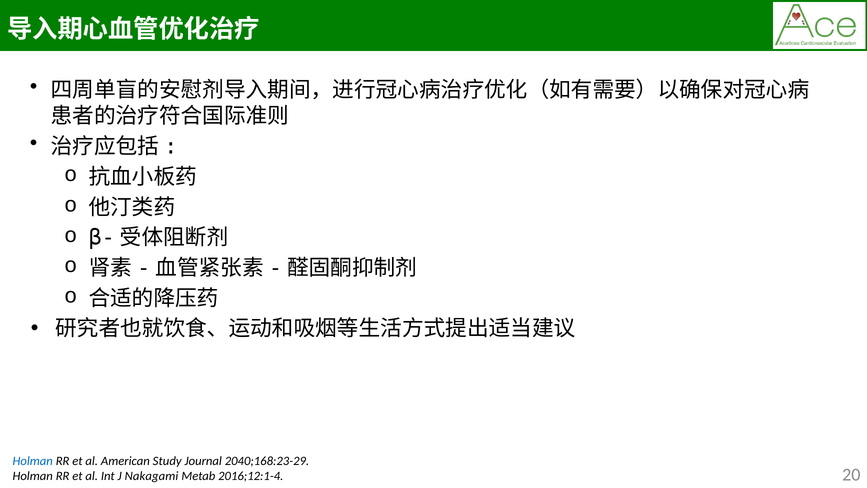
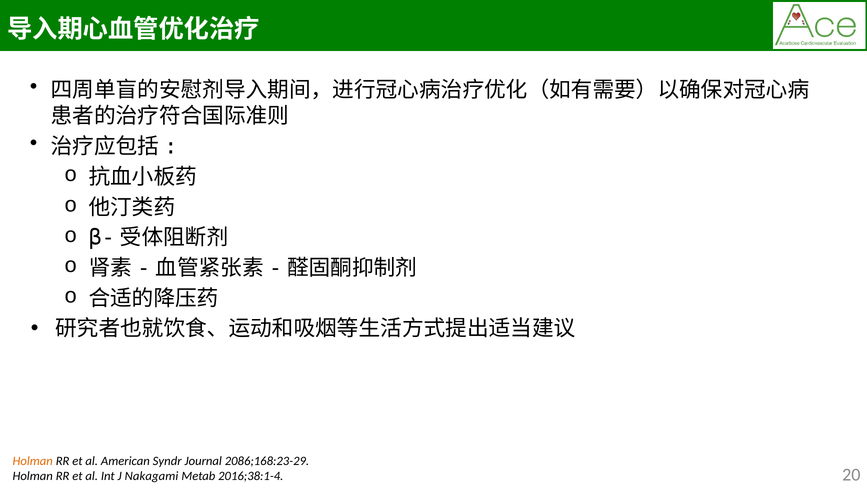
Holman colour: blue -> orange (33, 461)
Study: Study -> Syndr (167, 461)
2040;168:23-29: 2040;168:23-29 -> 2086;168:23-29 (267, 461)
2016;12:1-4: 2016;12:1-4 -> 2016;38:1-4 (251, 476)
